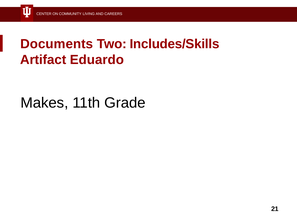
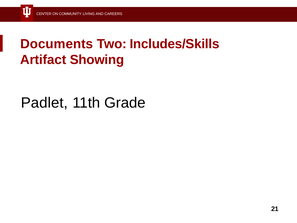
Eduardo: Eduardo -> Showing (97, 60)
Makes: Makes -> Padlet (44, 103)
